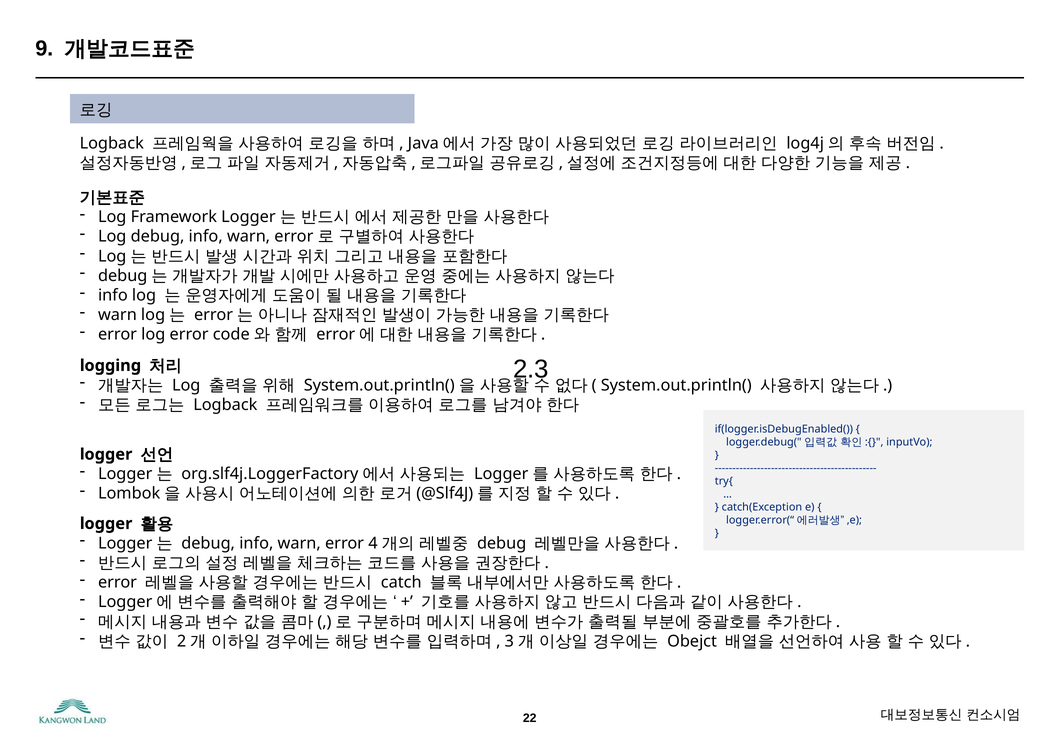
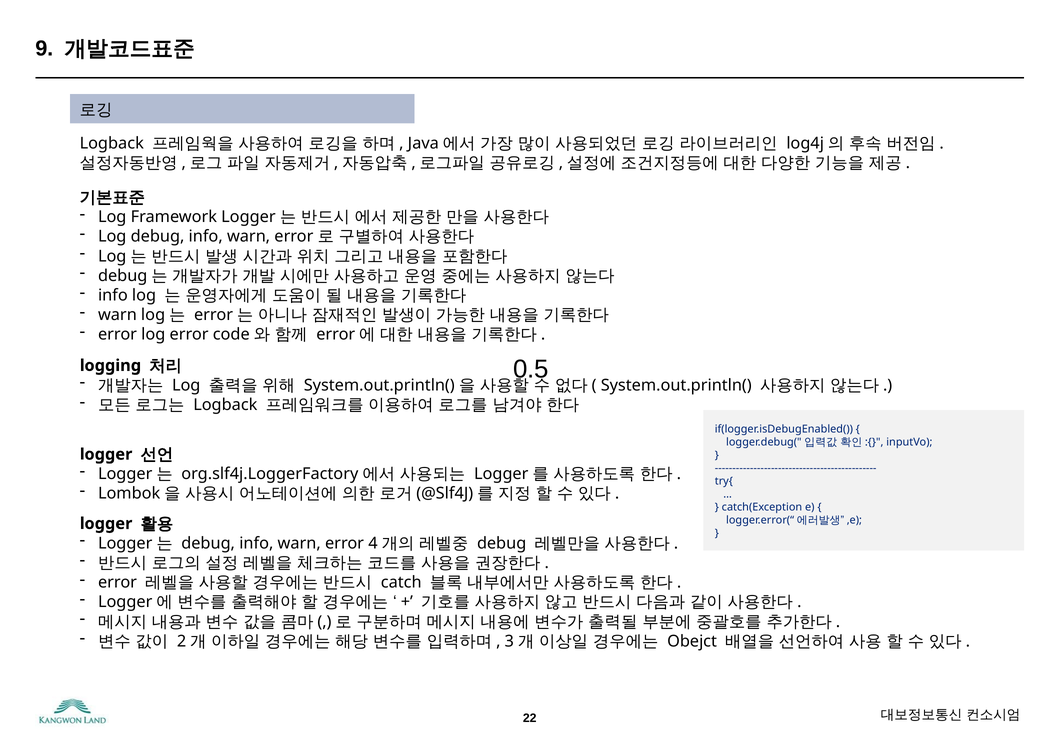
2.3: 2.3 -> 0.5 (531, 369)
